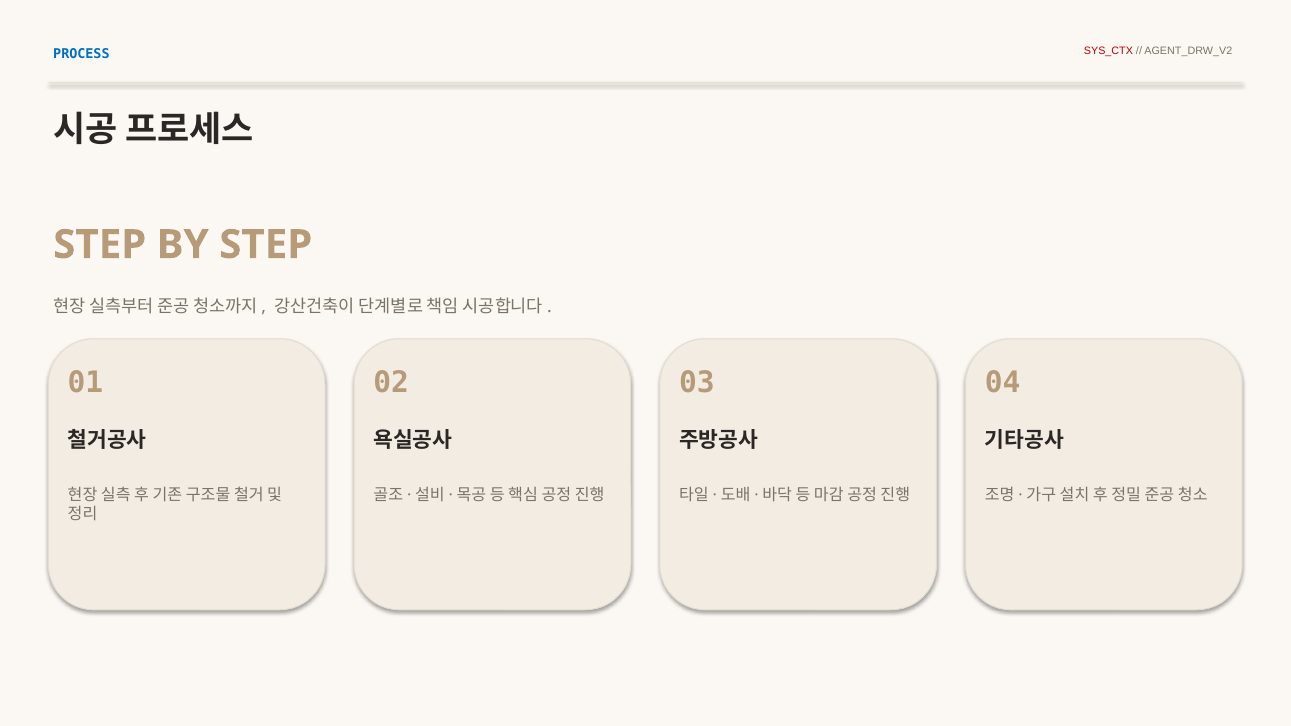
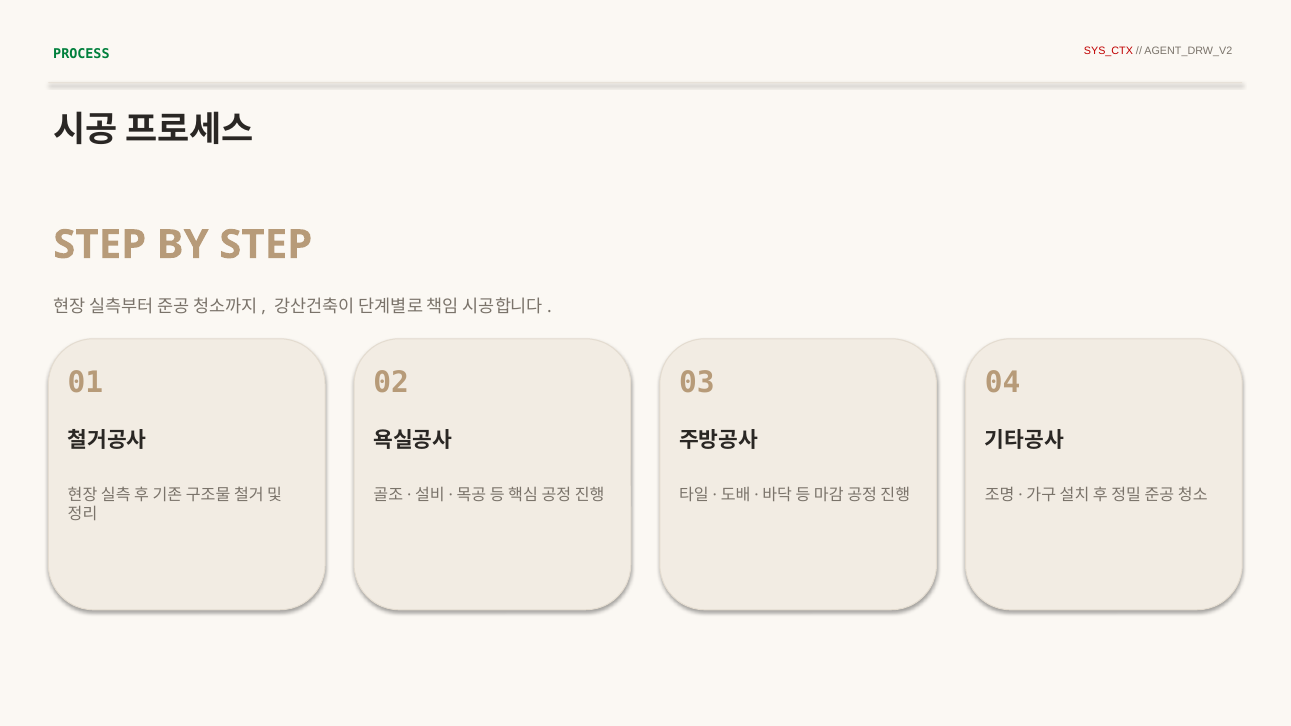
PROCESS colour: blue -> green (81, 54)
